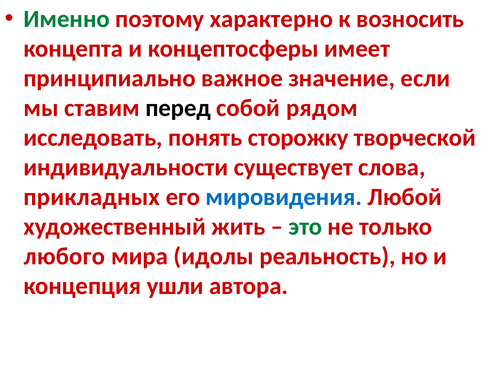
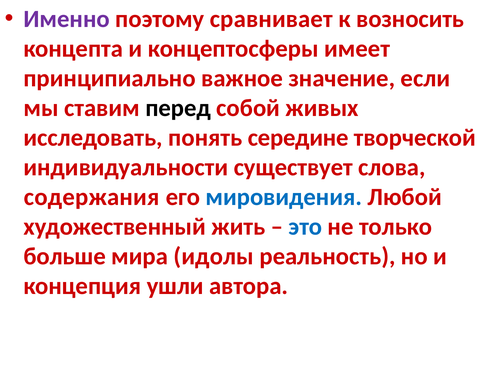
Именно colour: green -> purple (67, 19)
характерно: характерно -> сравнивает (271, 19)
рядом: рядом -> живых (322, 108)
сторожку: сторожку -> середине (298, 138)
прикладных: прикладных -> содержания (92, 197)
это colour: green -> blue (305, 226)
любого: любого -> больше (65, 256)
